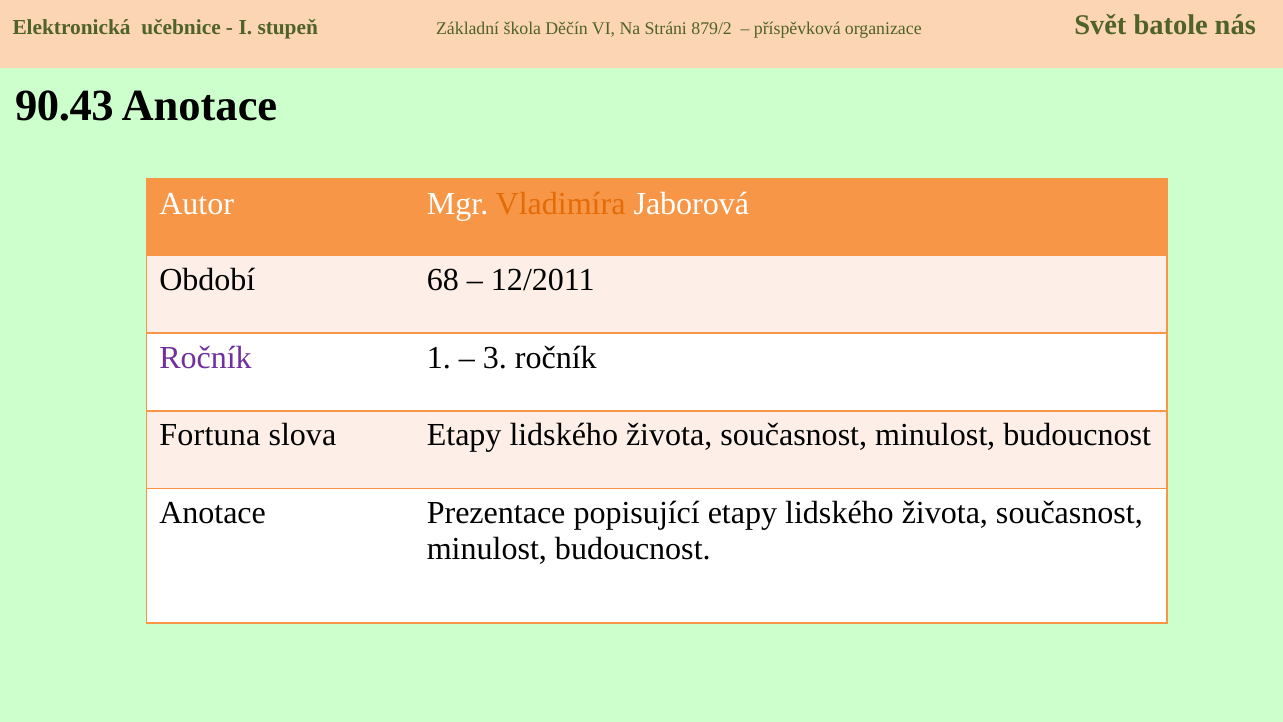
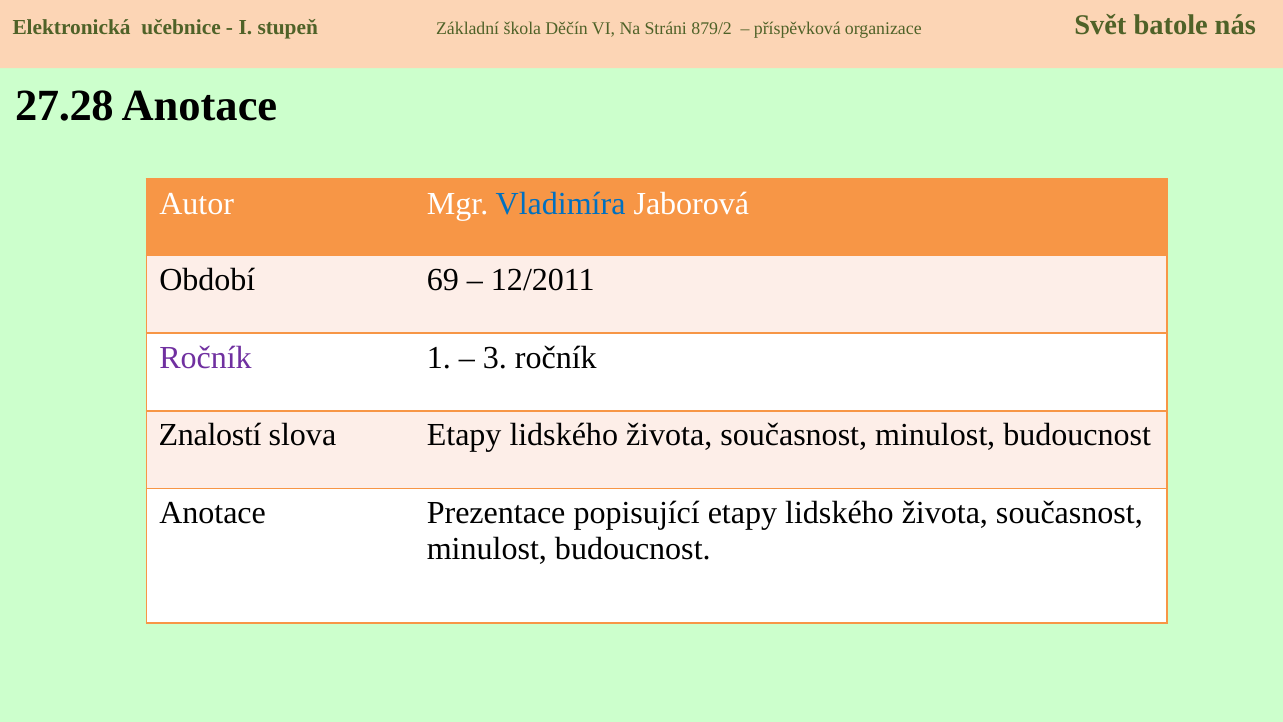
90.43: 90.43 -> 27.28 (64, 106)
Vladimíra colour: orange -> blue (561, 203)
68: 68 -> 69 (443, 280)
Fortuna: Fortuna -> Znalostí (210, 435)
